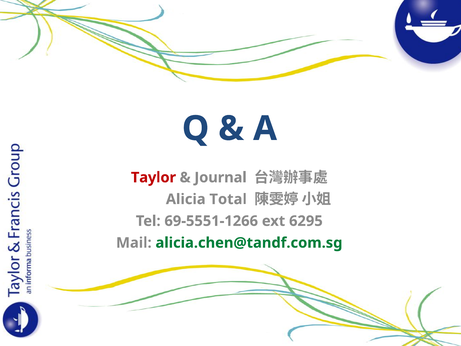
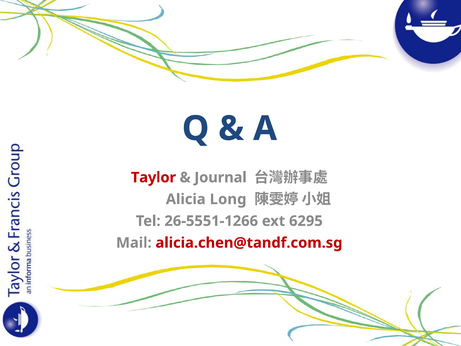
Total: Total -> Long (228, 199)
69-5551-1266: 69-5551-1266 -> 26-5551-1266 (211, 221)
alicia.chen@tandf.com.sg colour: green -> red (249, 243)
